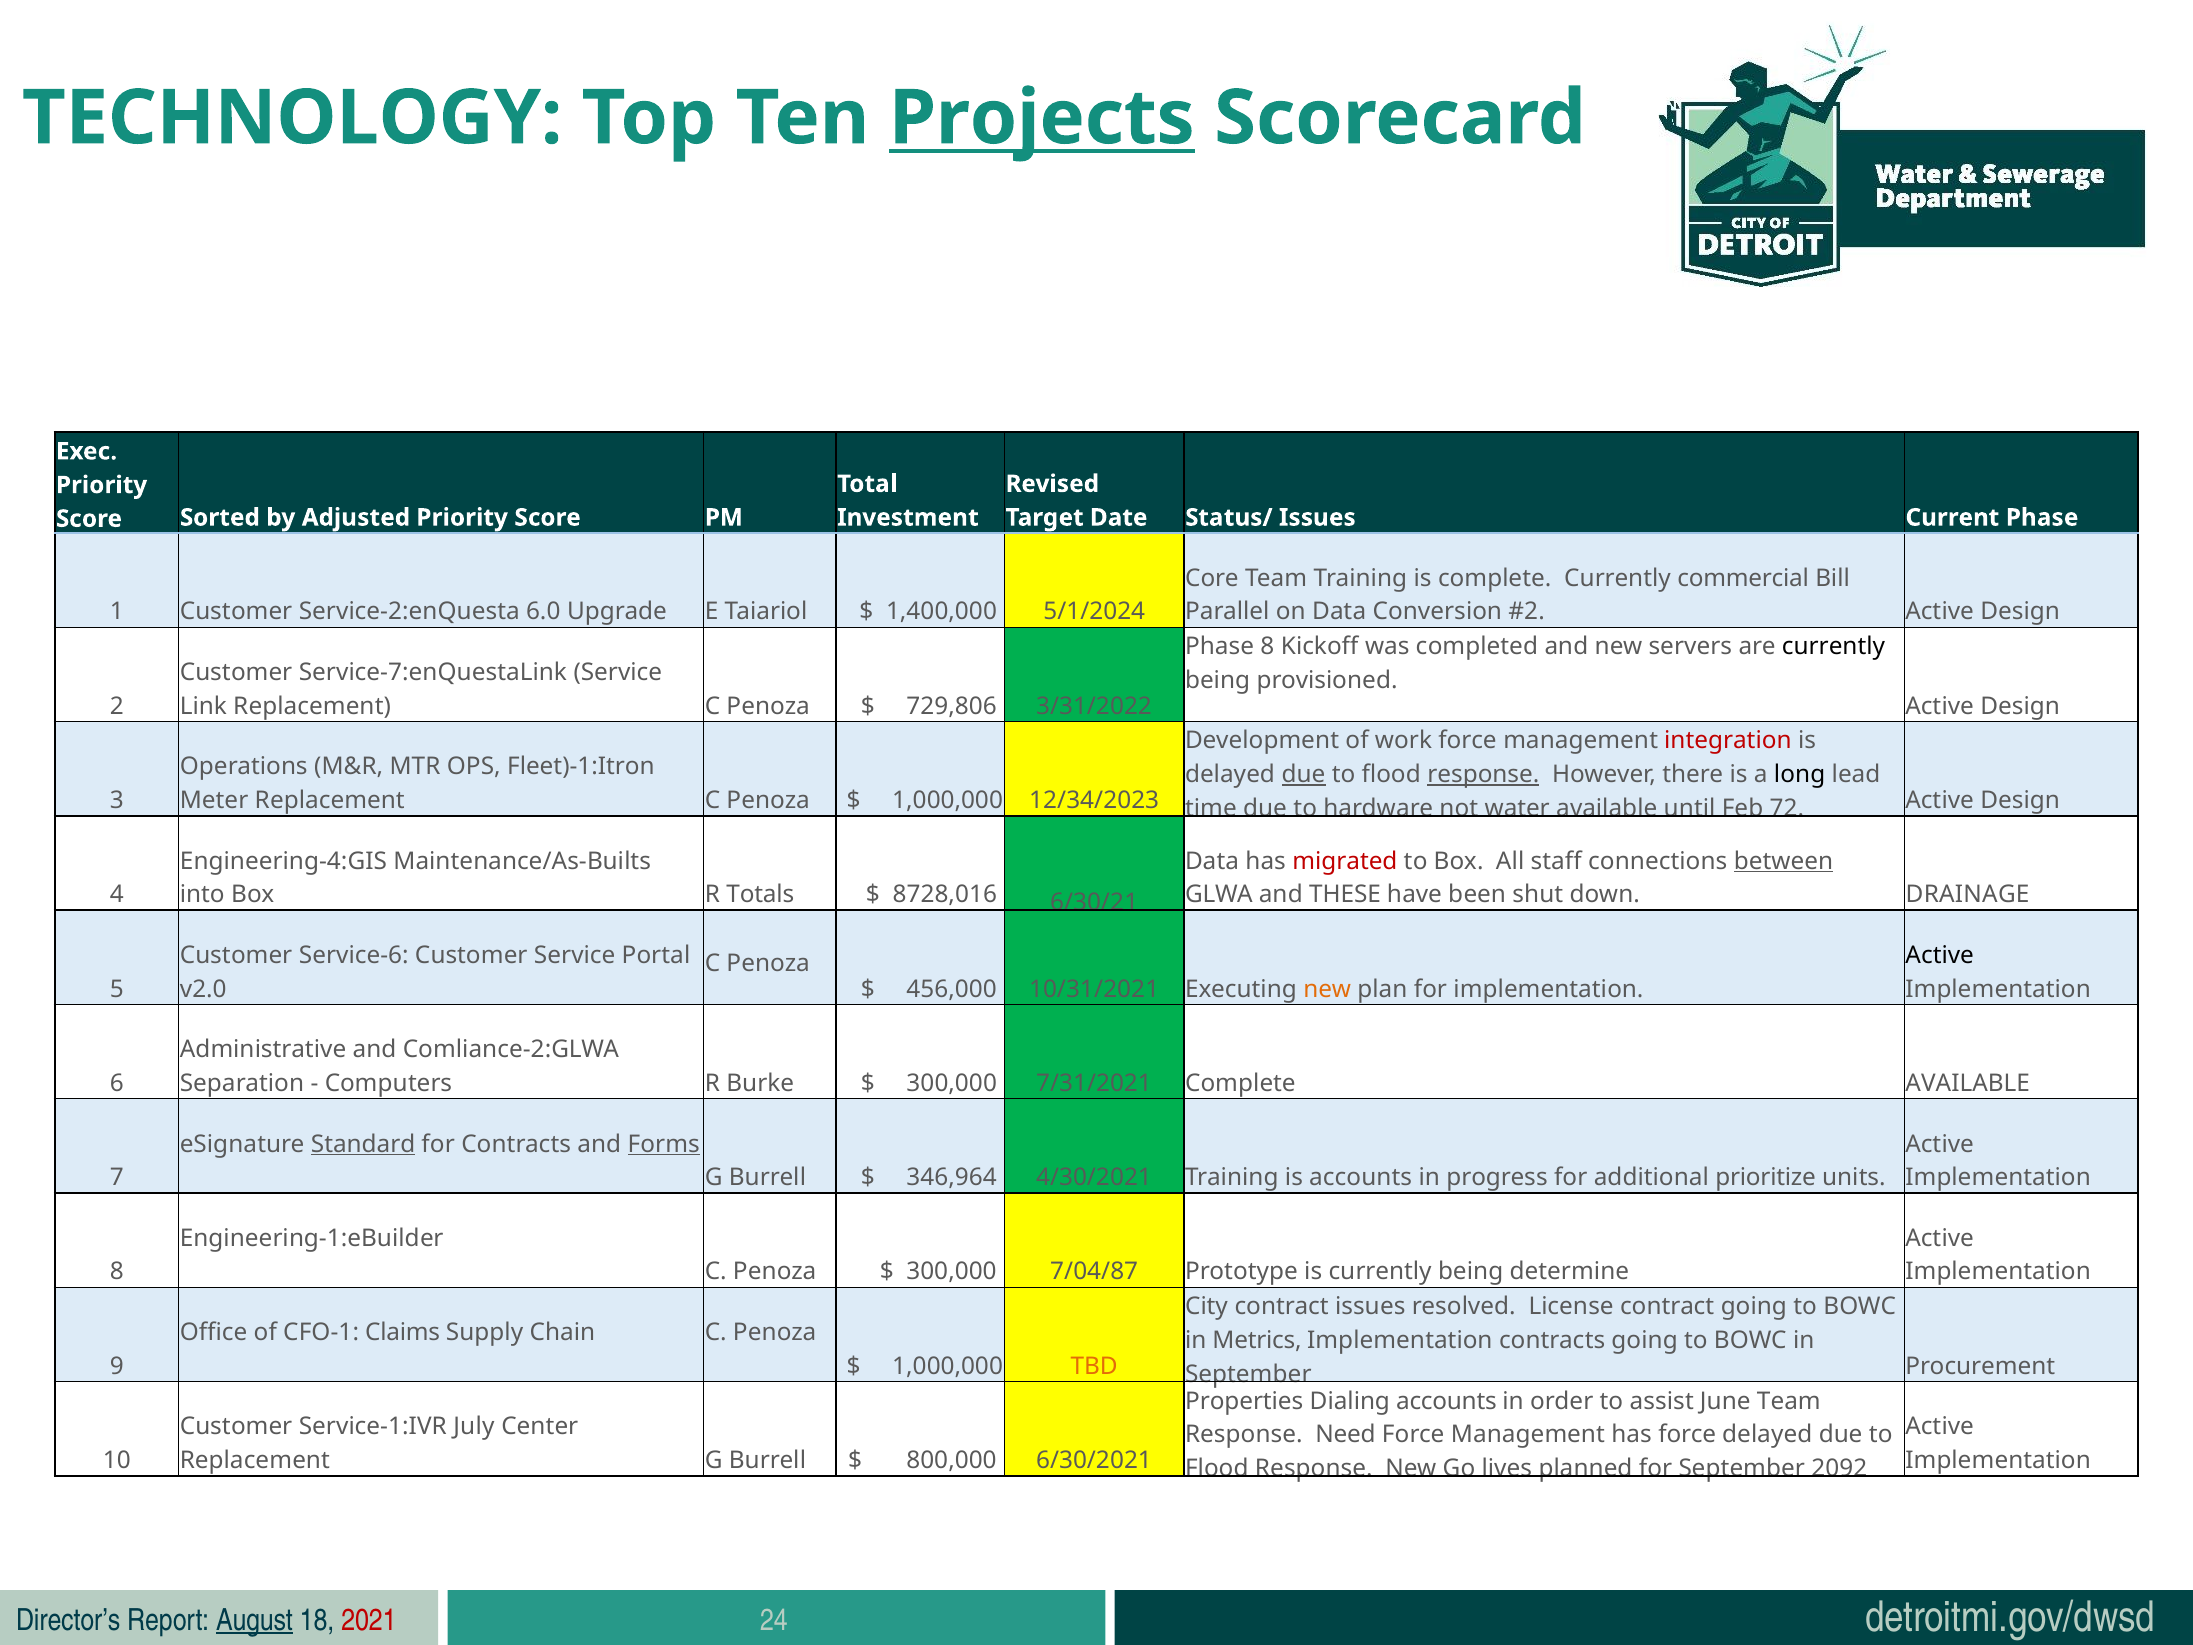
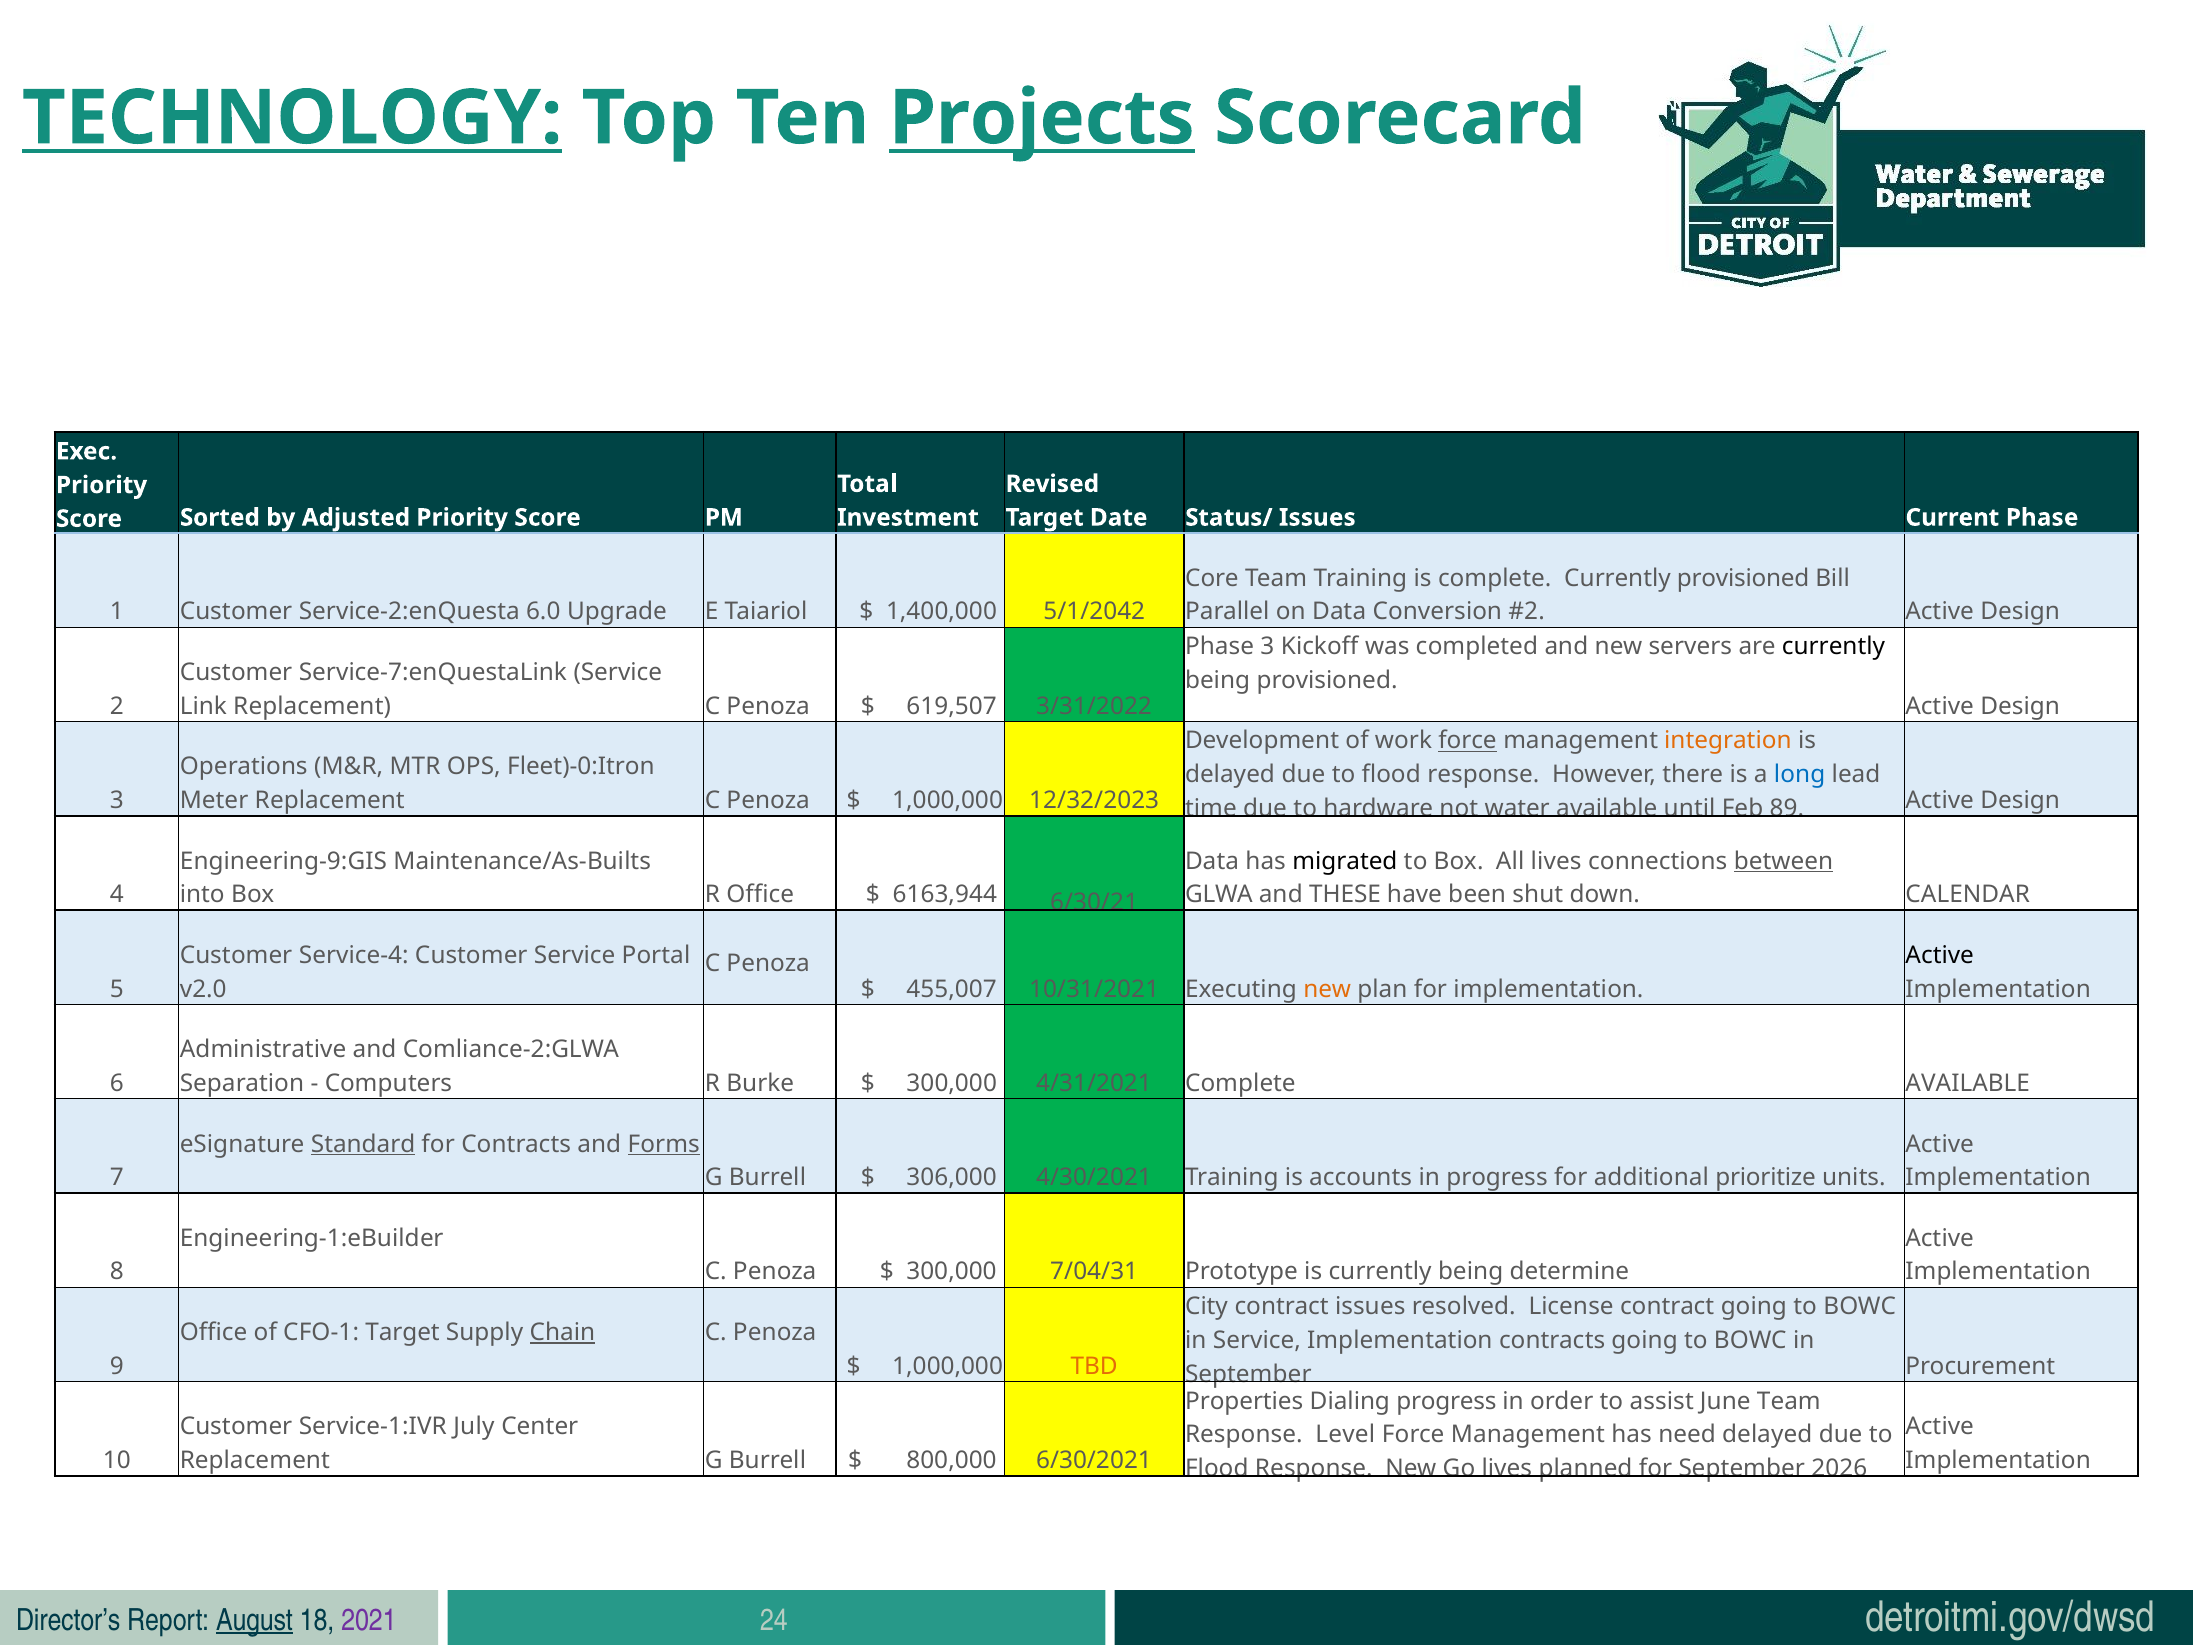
TECHNOLOGY underline: none -> present (292, 118)
Currently commercial: commercial -> provisioned (1743, 578)
5/1/2024: 5/1/2024 -> 5/1/2042 (1094, 612)
Phase 8: 8 -> 3 (1267, 646)
729,806: 729,806 -> 619,507 (952, 706)
force underline: none -> present (1468, 741)
integration colour: red -> orange (1728, 741)
Fleet)-1:Itron: Fleet)-1:Itron -> Fleet)-0:Itron (581, 767)
due underline: present -> none (1303, 774)
response underline: present -> none (1483, 774)
long colour: black -> blue (1800, 774)
12/34/2023: 12/34/2023 -> 12/32/2023 (1094, 800)
72: 72 -> 89 (1787, 808)
Engineering-4:GIS: Engineering-4:GIS -> Engineering-9:GIS (283, 861)
migrated colour: red -> black (1345, 861)
All staff: staff -> lives (1556, 861)
R Totals: Totals -> Office (760, 895)
8728,016: 8728,016 -> 6163,944 (945, 895)
DRAINAGE: DRAINAGE -> CALENDAR (1968, 895)
Service-6: Service-6 -> Service-4 (354, 955)
456,000: 456,000 -> 455,007 (952, 989)
7/31/2021: 7/31/2021 -> 4/31/2021 (1094, 1083)
346,964: 346,964 -> 306,000 (952, 1177)
7/04/87: 7/04/87 -> 7/04/31 (1094, 1272)
CFO-1 Claims: Claims -> Target (403, 1332)
Chain underline: none -> present (562, 1332)
in Metrics: Metrics -> Service (1257, 1340)
Dialing accounts: accounts -> progress (1446, 1401)
Need: Need -> Level (1345, 1434)
has force: force -> need (1687, 1434)
2092: 2092 -> 2026 (1839, 1468)
2021 colour: red -> purple (369, 1620)
